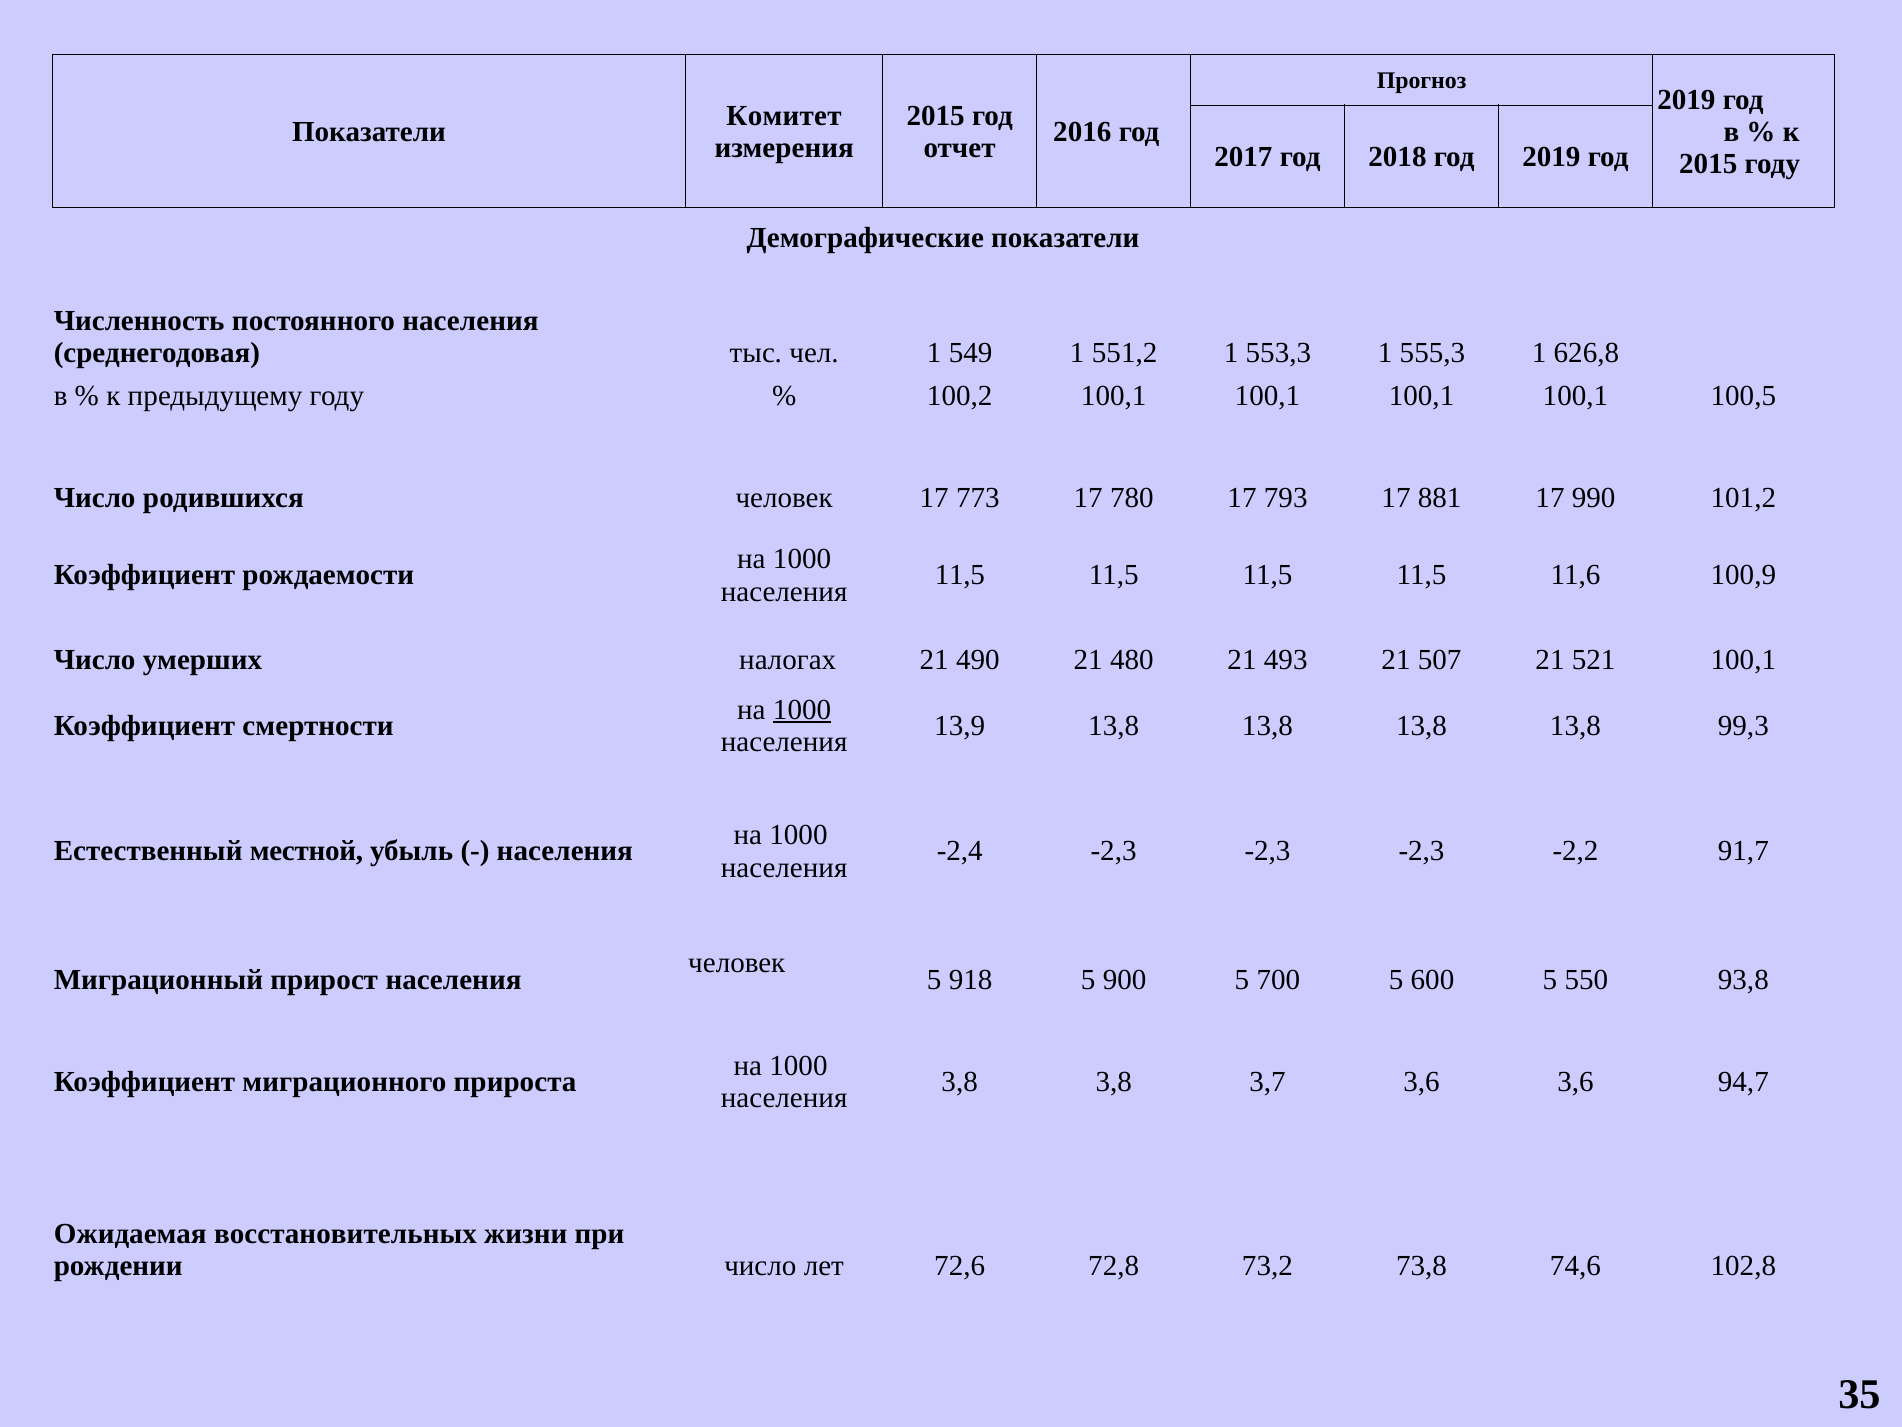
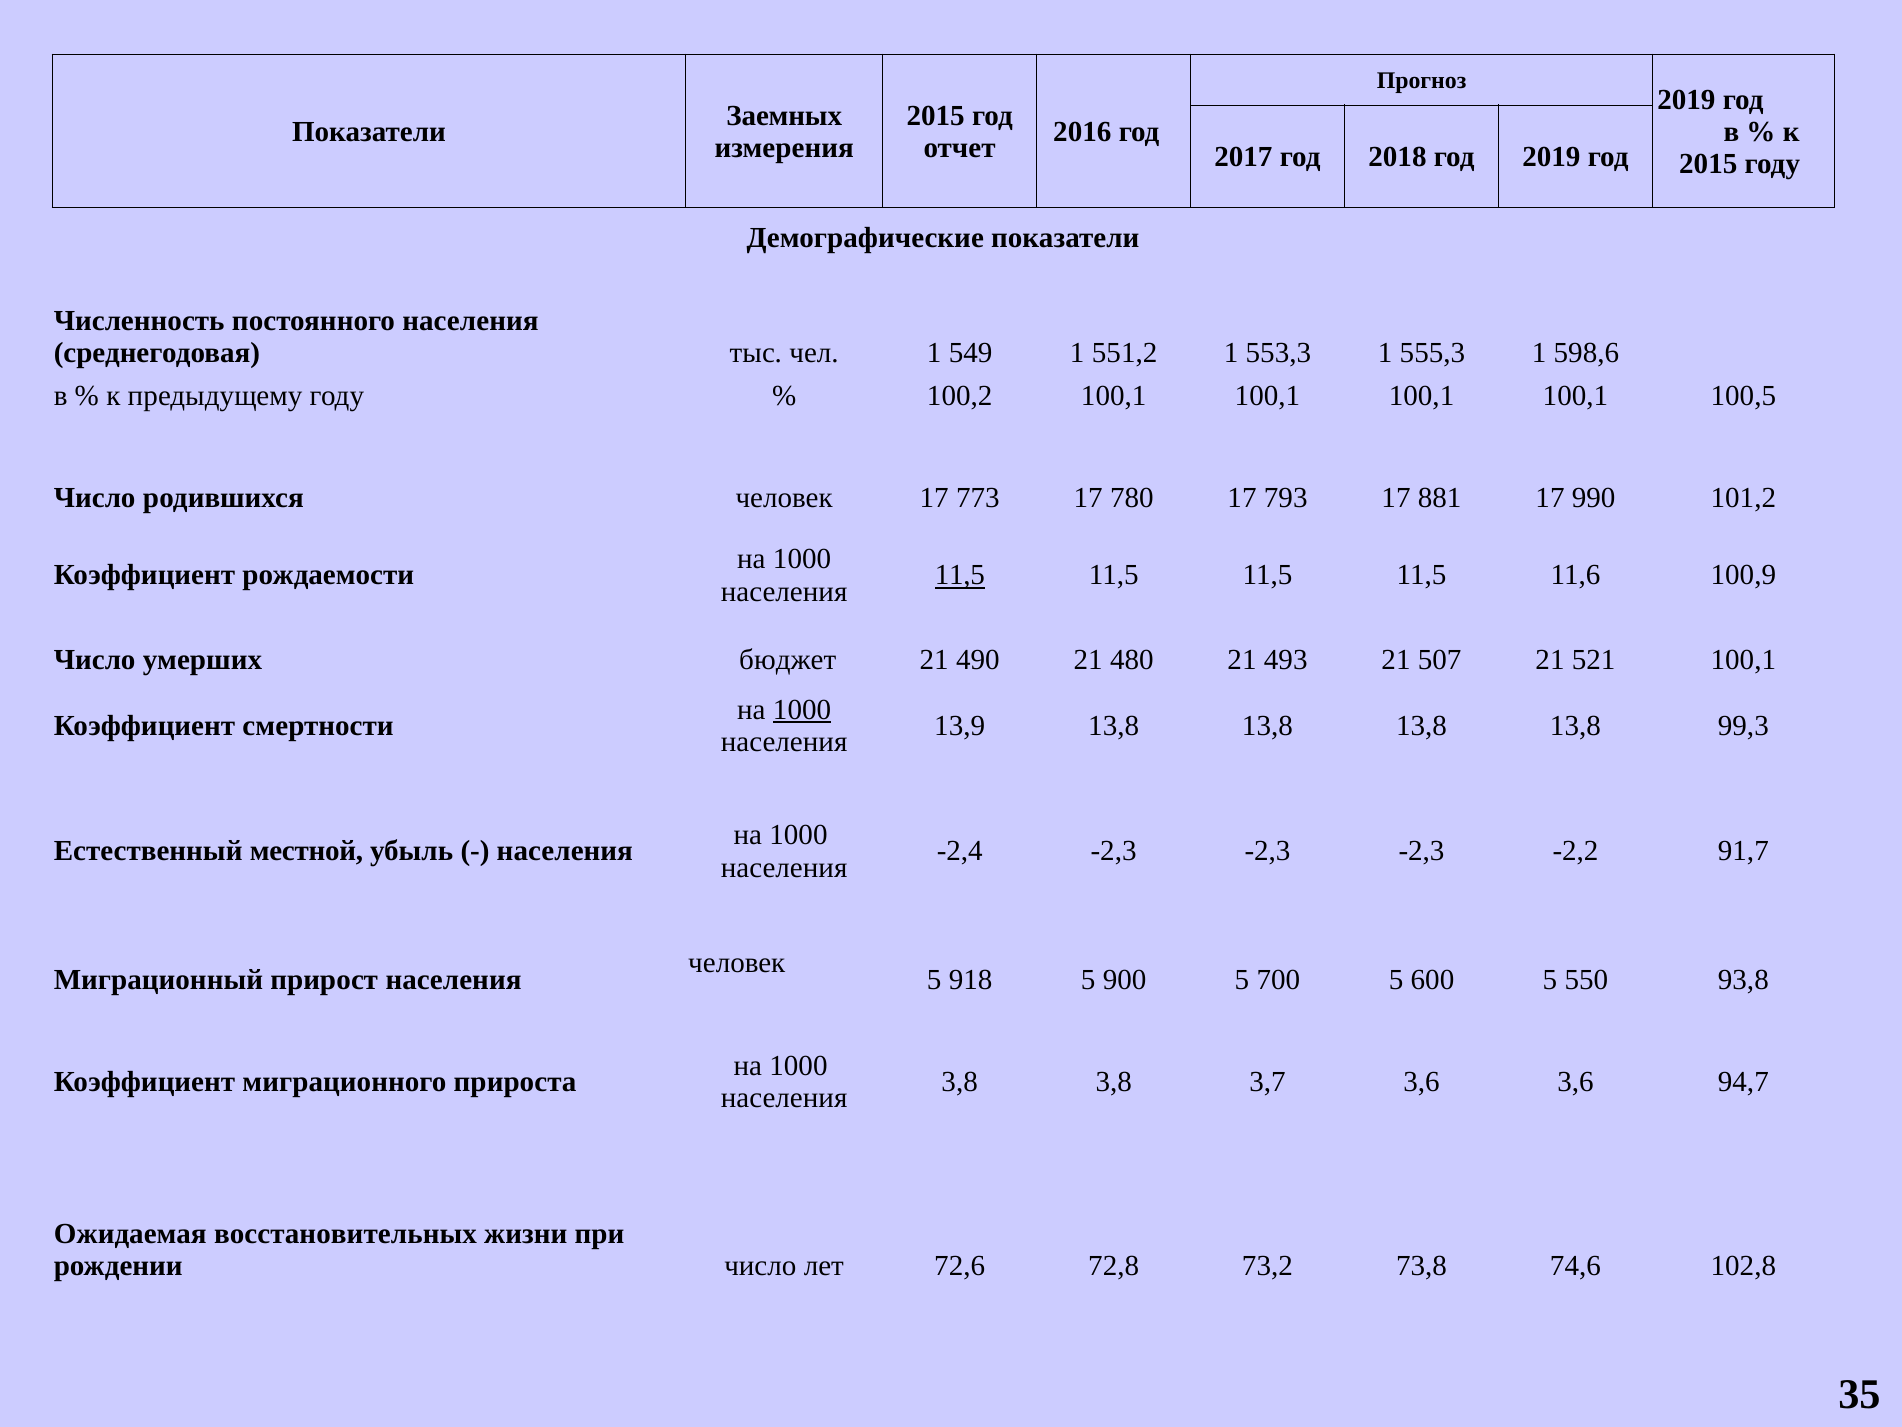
Комитет: Комитет -> Заемных (784, 116)
626,8: 626,8 -> 598,6 (1586, 353)
11,5 underline: none -> present (960, 575)
налогах: налогах -> бюджет (788, 660)
